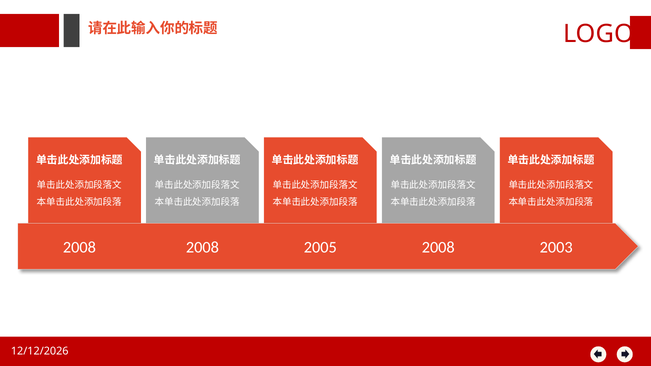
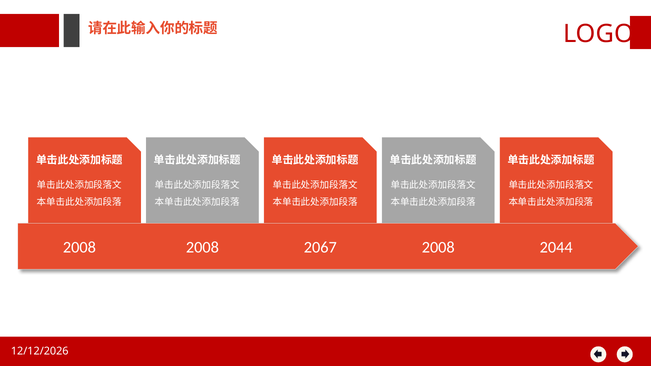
2005: 2005 -> 2067 (320, 247)
2003: 2003 -> 2044 (556, 247)
